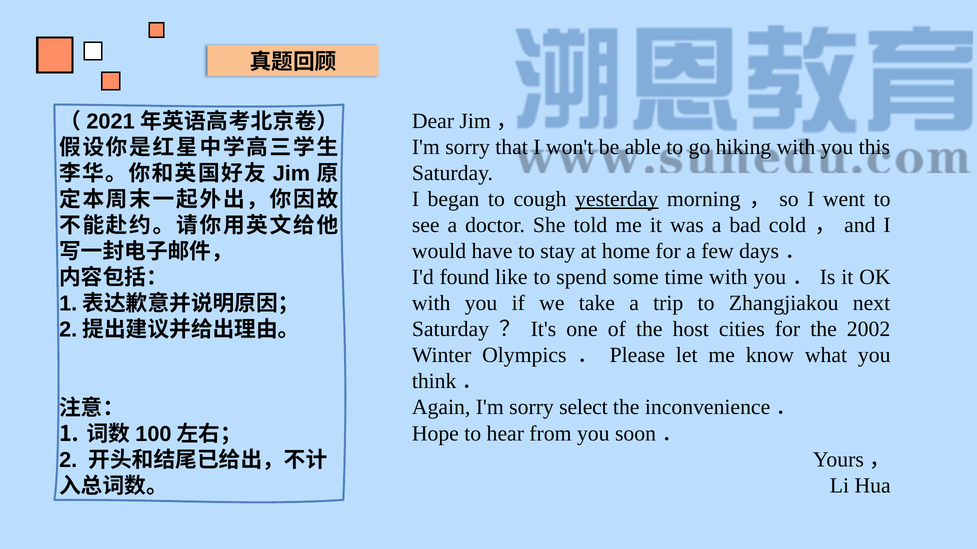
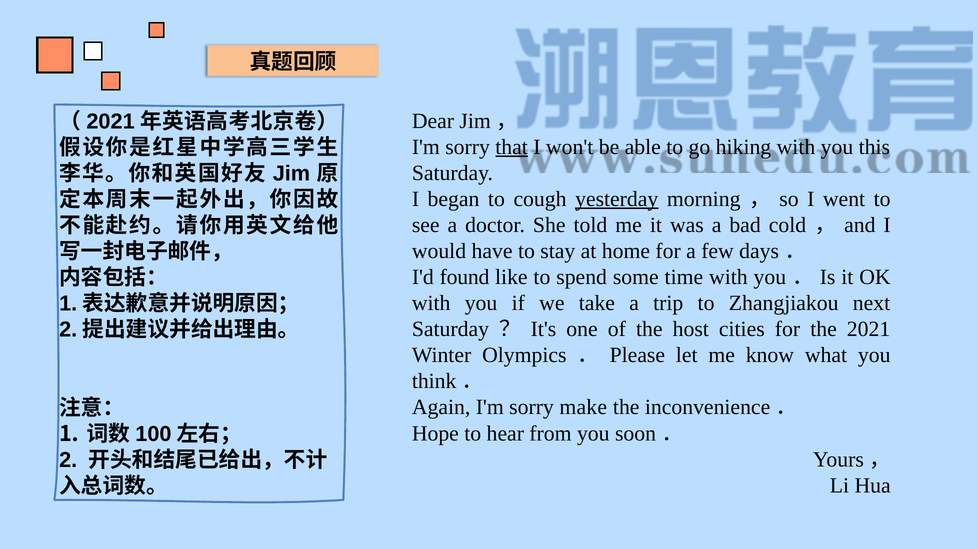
that underline: none -> present (512, 147)
the 2002: 2002 -> 2021 (869, 330)
select: select -> make (583, 408)
